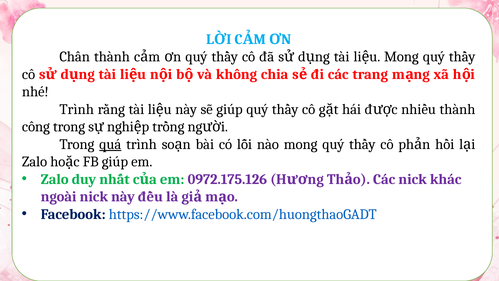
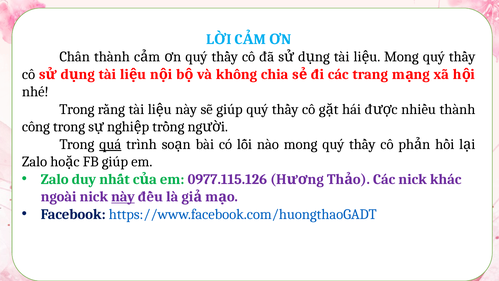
Trình: Trình -> Trong (77, 109)
0972.175.126: 0972.175.126 -> 0977.115.126 (227, 179)
này underline: none -> present (123, 196)
